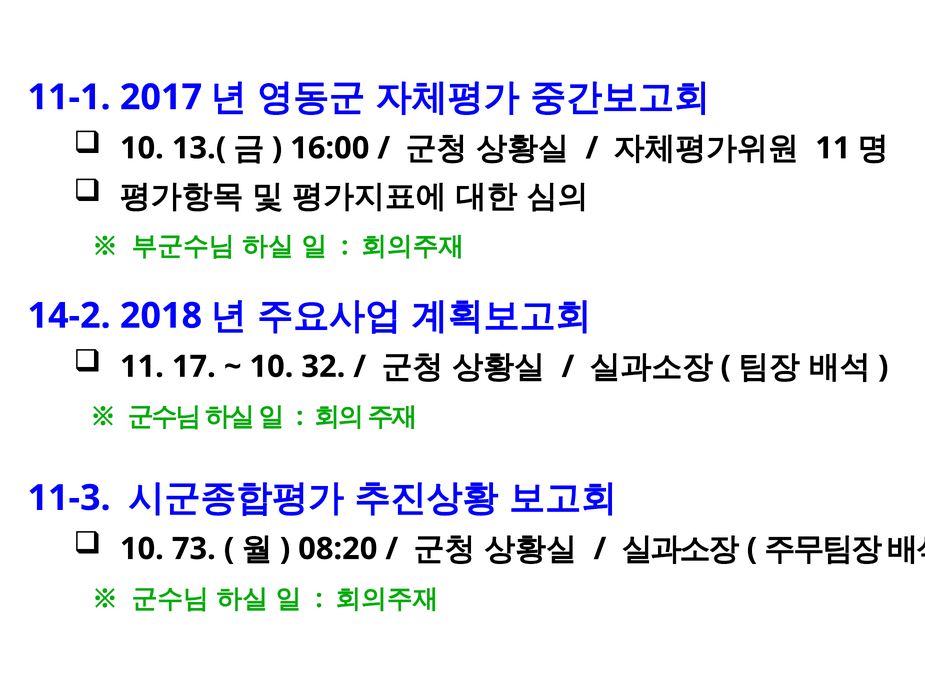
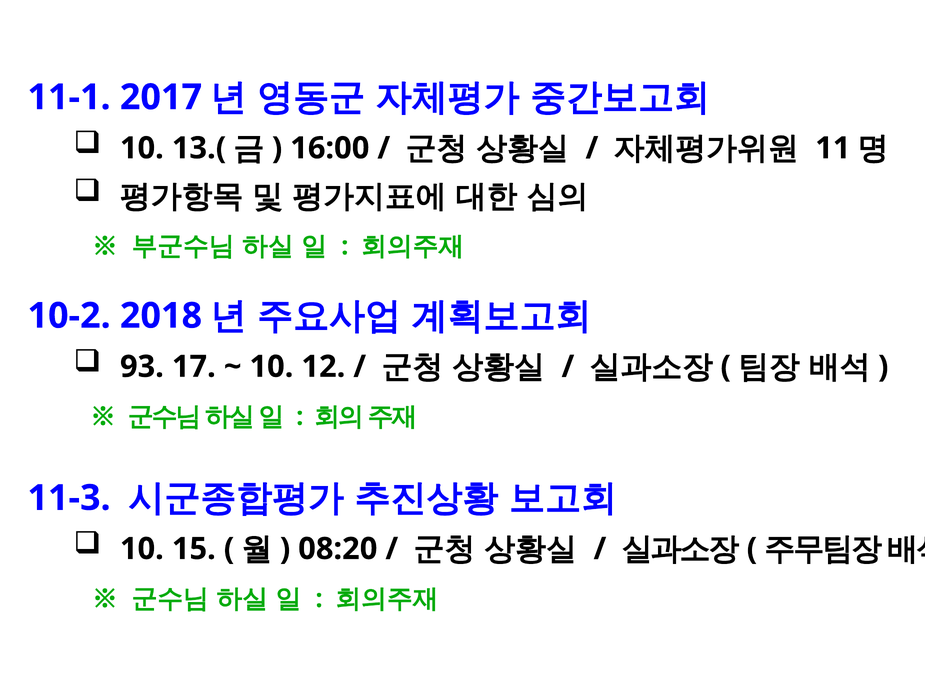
14-2: 14-2 -> 10-2 (69, 316)
11: 11 -> 93 (142, 367)
32: 32 -> 12 (323, 367)
73: 73 -> 15 (194, 549)
